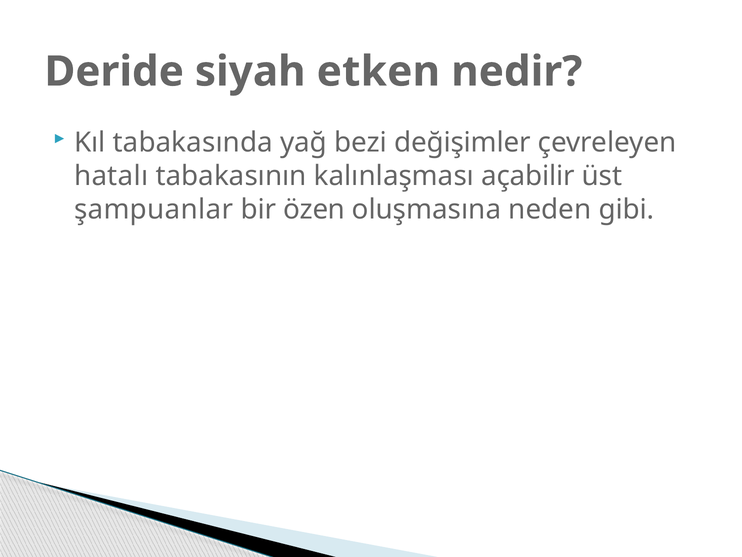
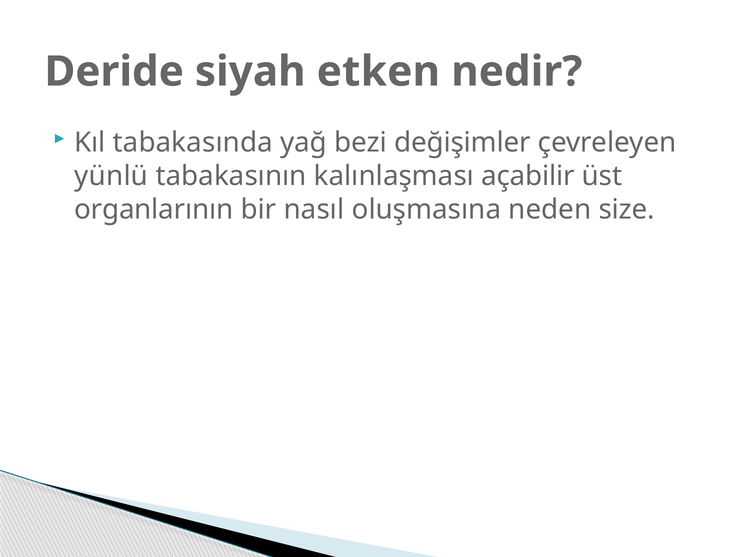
hatalı: hatalı -> yünlü (111, 176)
şampuanlar: şampuanlar -> organlarının (154, 209)
özen: özen -> nasıl (314, 209)
gibi: gibi -> size (627, 209)
